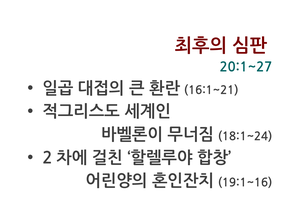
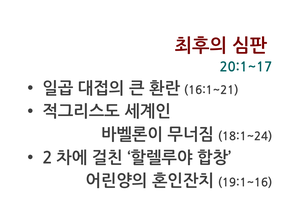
20:1~27: 20:1~27 -> 20:1~17 (246, 67)
